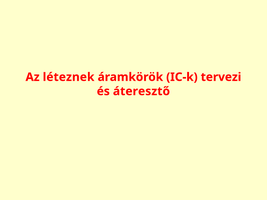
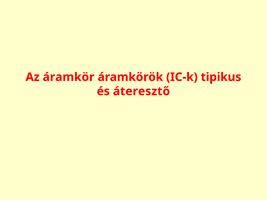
léteznek: léteznek -> áramkör (69, 77)
tervezi: tervezi -> tipikus (221, 77)
